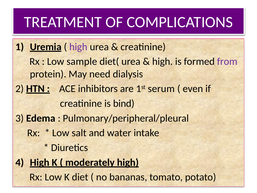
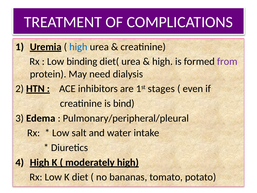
high colour: purple -> blue (78, 47)
sample: sample -> binding (82, 61)
serum: serum -> stages (161, 89)
